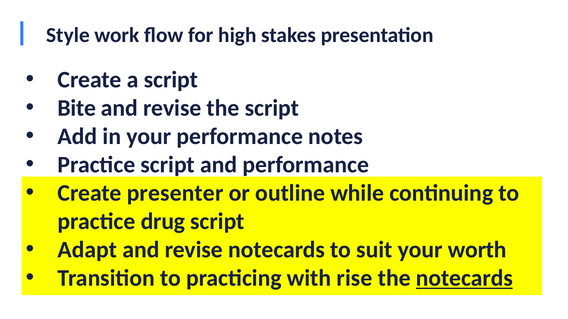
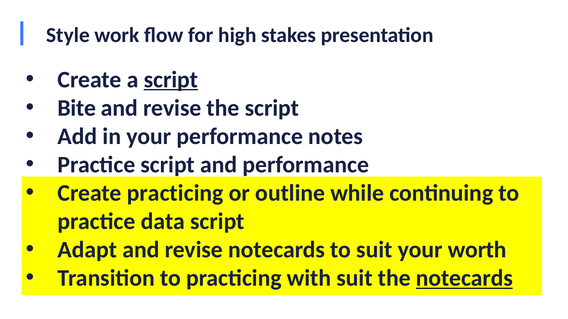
script underline: none -> present (171, 80)
Create presenter: presenter -> practicing (175, 193)
drug: drug -> data (163, 222)
with rise: rise -> suit (355, 278)
